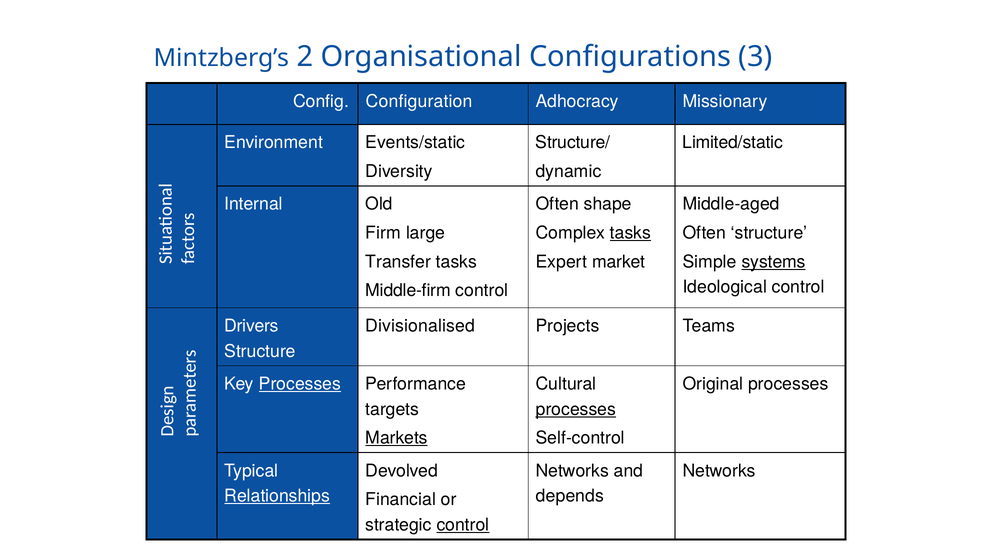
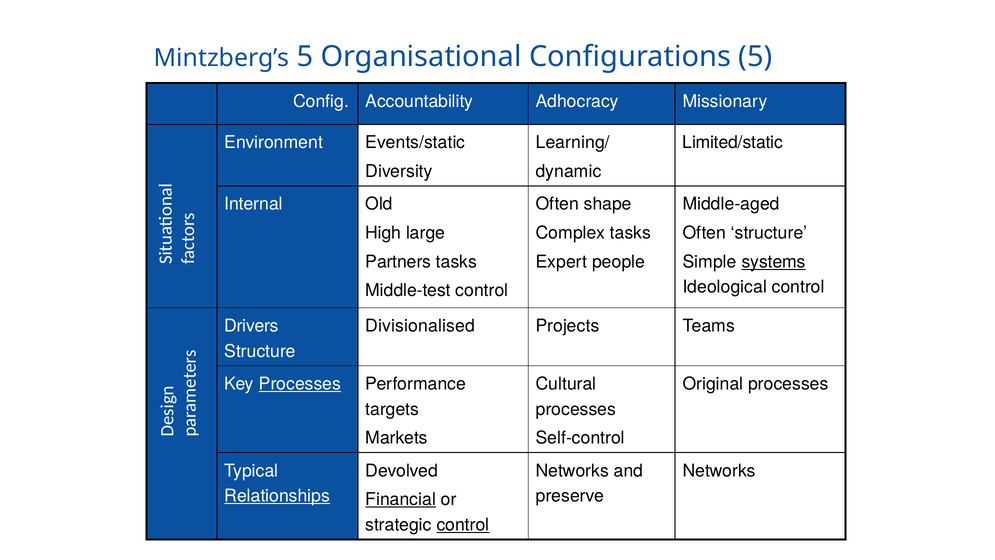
Mintzberg’s 2: 2 -> 5 (305, 57)
Configurations 3: 3 -> 5 (755, 57)
Configuration: Configuration -> Accountability (419, 101)
Structure/: Structure/ -> Learning/ (573, 143)
Firm: Firm -> High (383, 233)
tasks underline: present -> none (630, 233)
Transfer: Transfer -> Partners (398, 262)
market: market -> people (619, 262)
Middle-firm: Middle-firm -> Middle-test (408, 290)
processes underline: present -> none (576, 409)
Markets underline: present -> none (397, 438)
depends: depends -> preserve (570, 496)
Financial underline: none -> present (401, 499)
